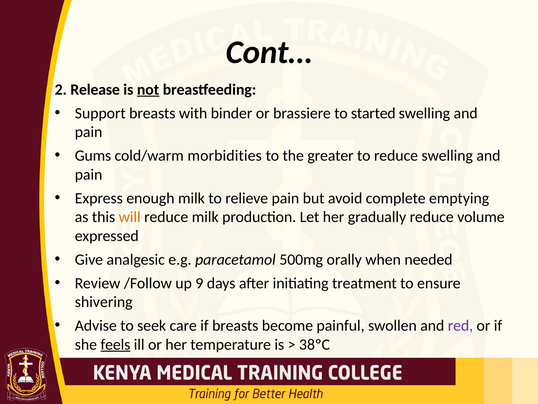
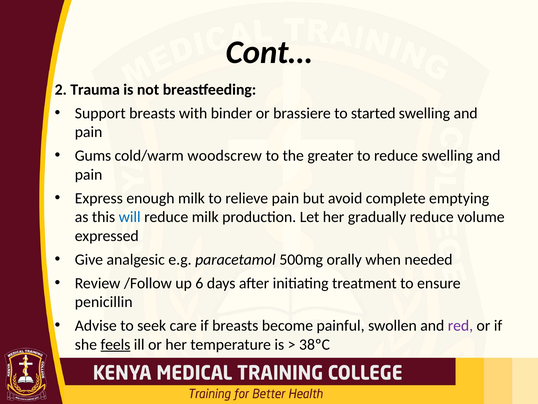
Release: Release -> Trauma (95, 89)
not underline: present -> none (148, 89)
morbidities: morbidities -> woodscrew (225, 155)
will colour: orange -> blue (130, 217)
9: 9 -> 6 (199, 283)
shivering: shivering -> penicillin (104, 302)
